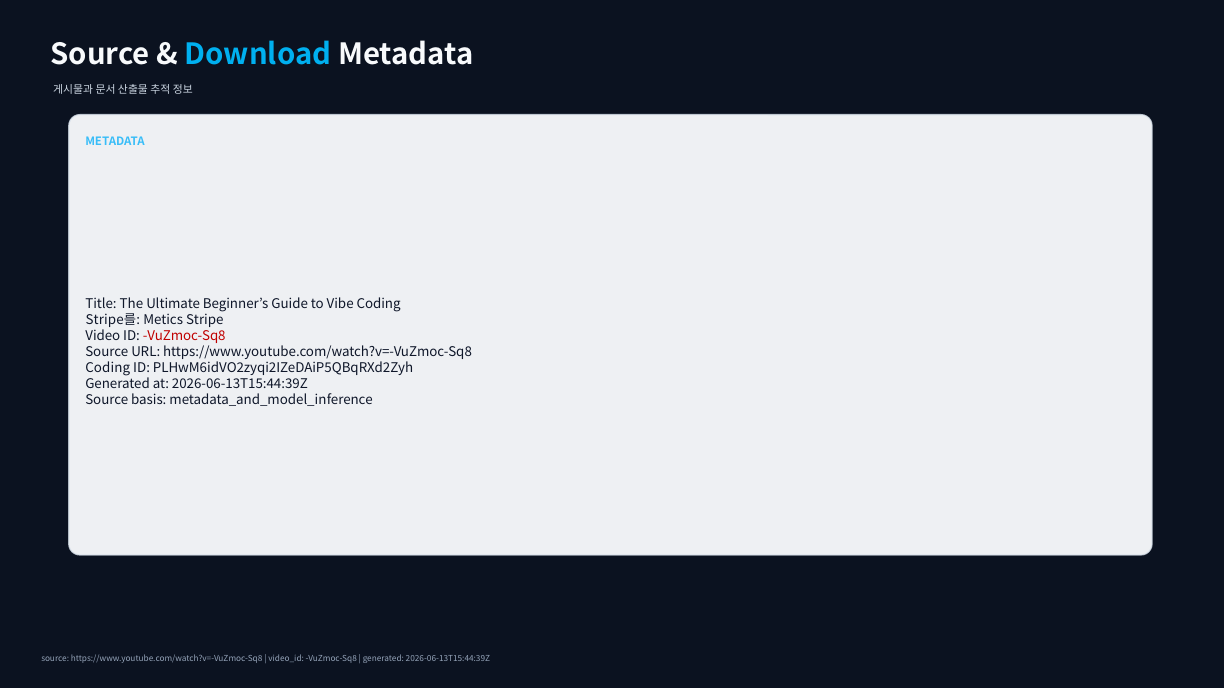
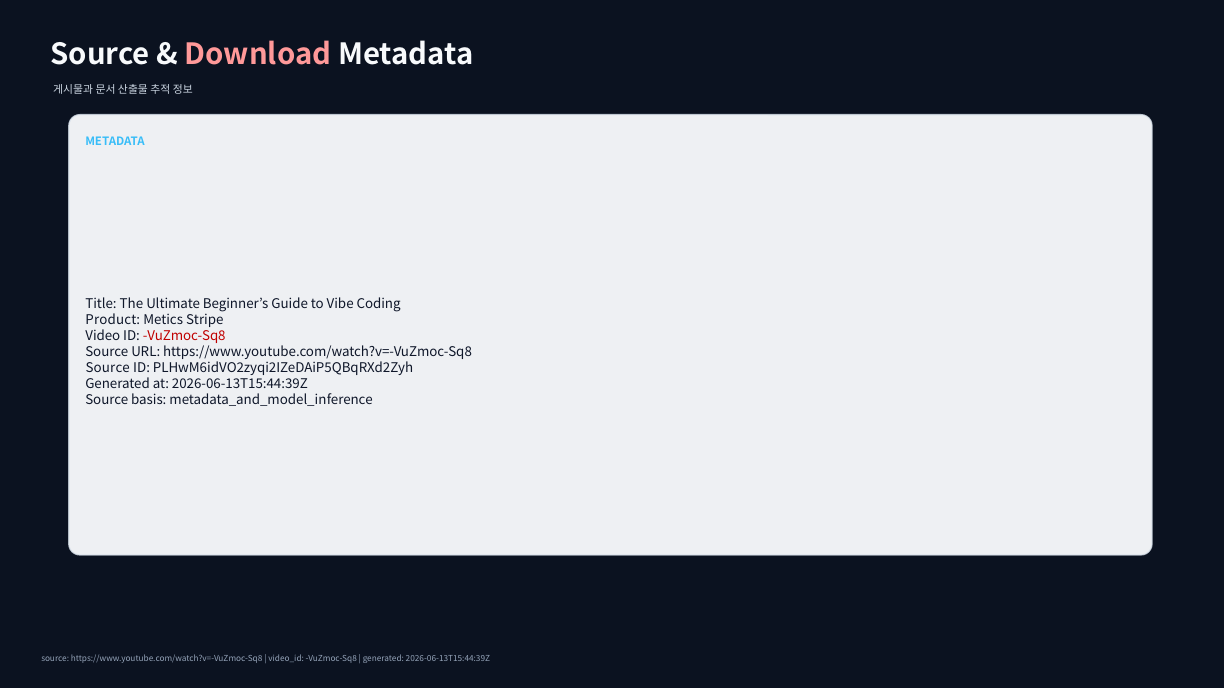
Download colour: light blue -> pink (258, 55)
Stripe를: Stripe를 -> Product (113, 320)
Coding: Coding -> Source (108, 368)
